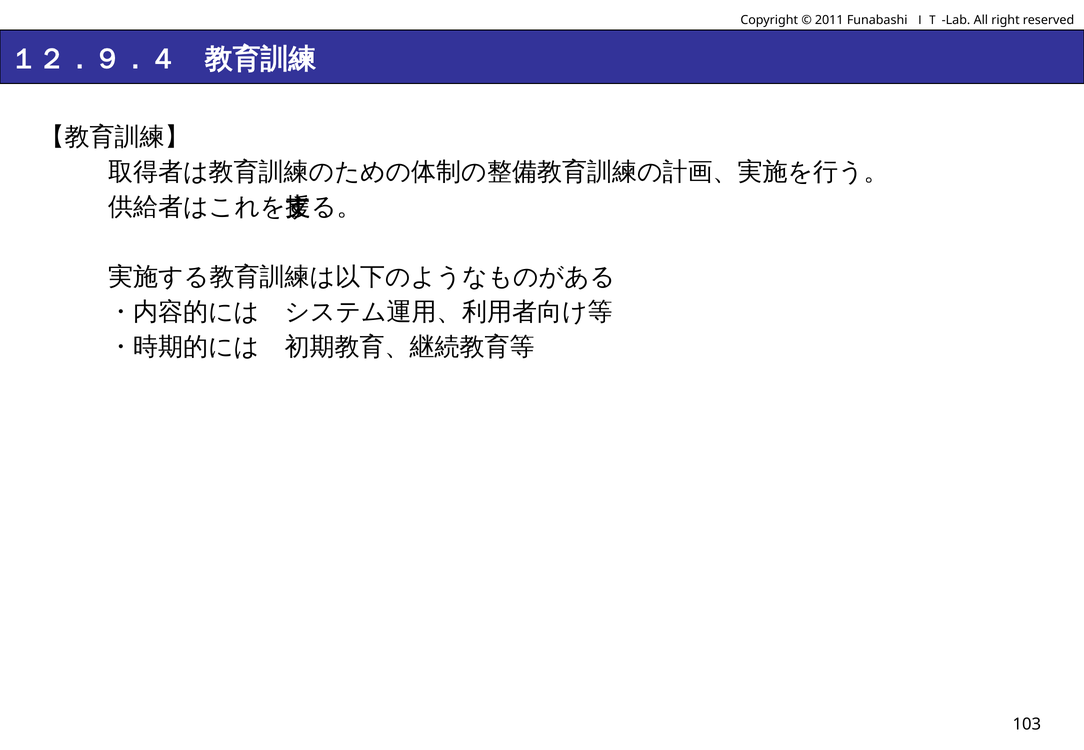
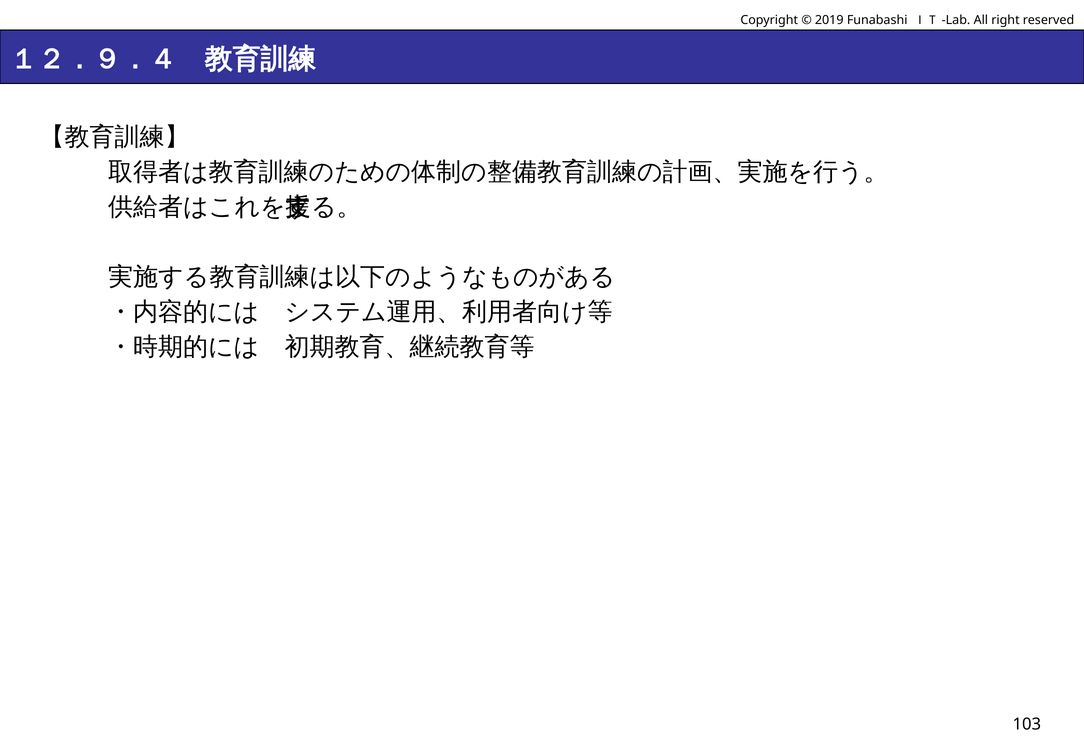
2011: 2011 -> 2019 (829, 20)
